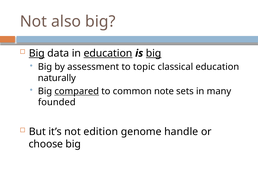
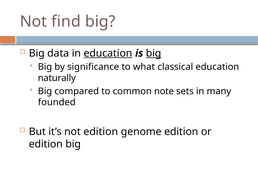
also: also -> find (66, 22)
Big underline: present -> none (37, 53)
assessment: assessment -> significance (93, 67)
topic: topic -> what (144, 67)
compared underline: present -> none (77, 91)
genome handle: handle -> edition (181, 132)
choose: choose -> edition (46, 144)
